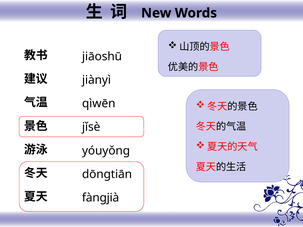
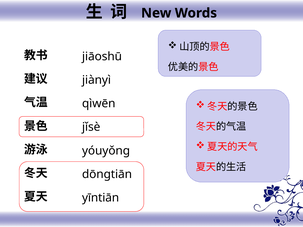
fànɡjià: fànɡjià -> yīntiān (101, 198)
